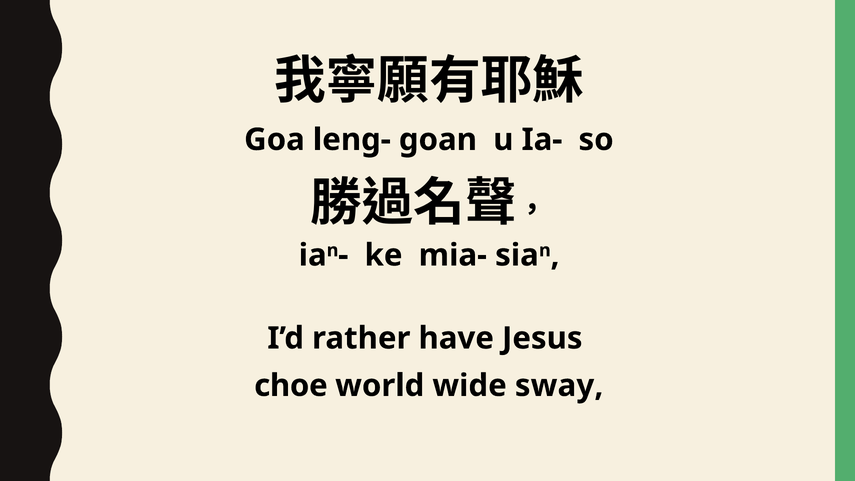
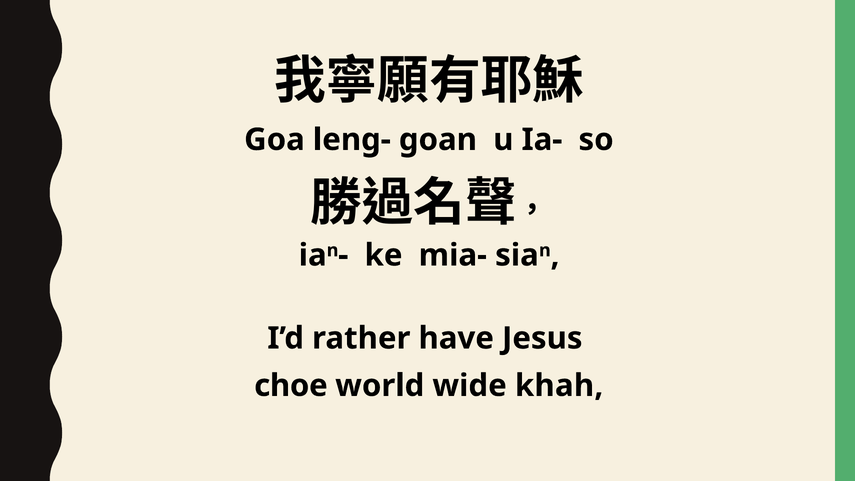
sway: sway -> khah (559, 386)
